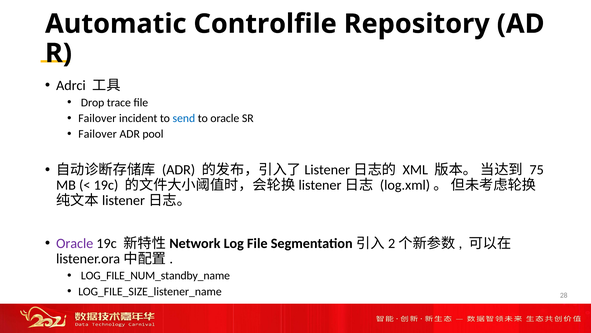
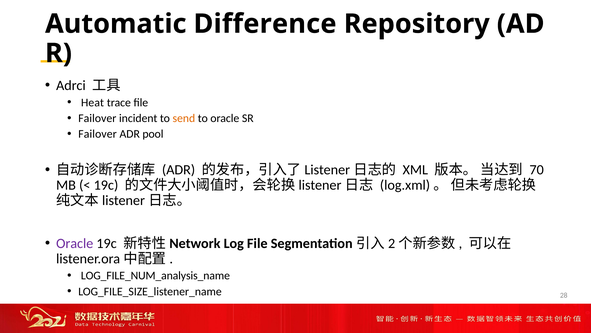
Controlfile: Controlfile -> Difference (265, 24)
Drop: Drop -> Heat (92, 102)
send colour: blue -> orange (184, 118)
75: 75 -> 70 (537, 170)
LOG_FILE_NUM_standby_name: LOG_FILE_NUM_standby_name -> LOG_FILE_NUM_analysis_name (155, 275)
